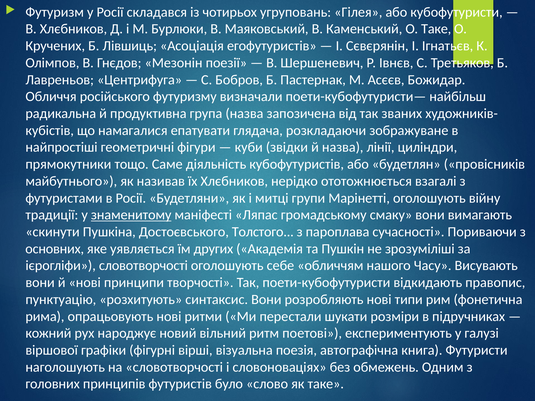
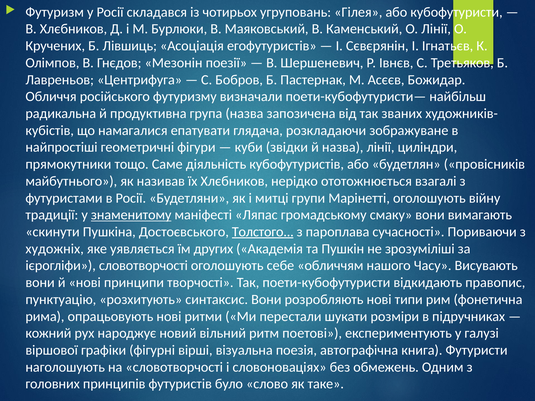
О Таке: Таке -> Лінії (436, 29)
Толстого underline: none -> present (263, 232)
основних: основних -> художніх (55, 249)
